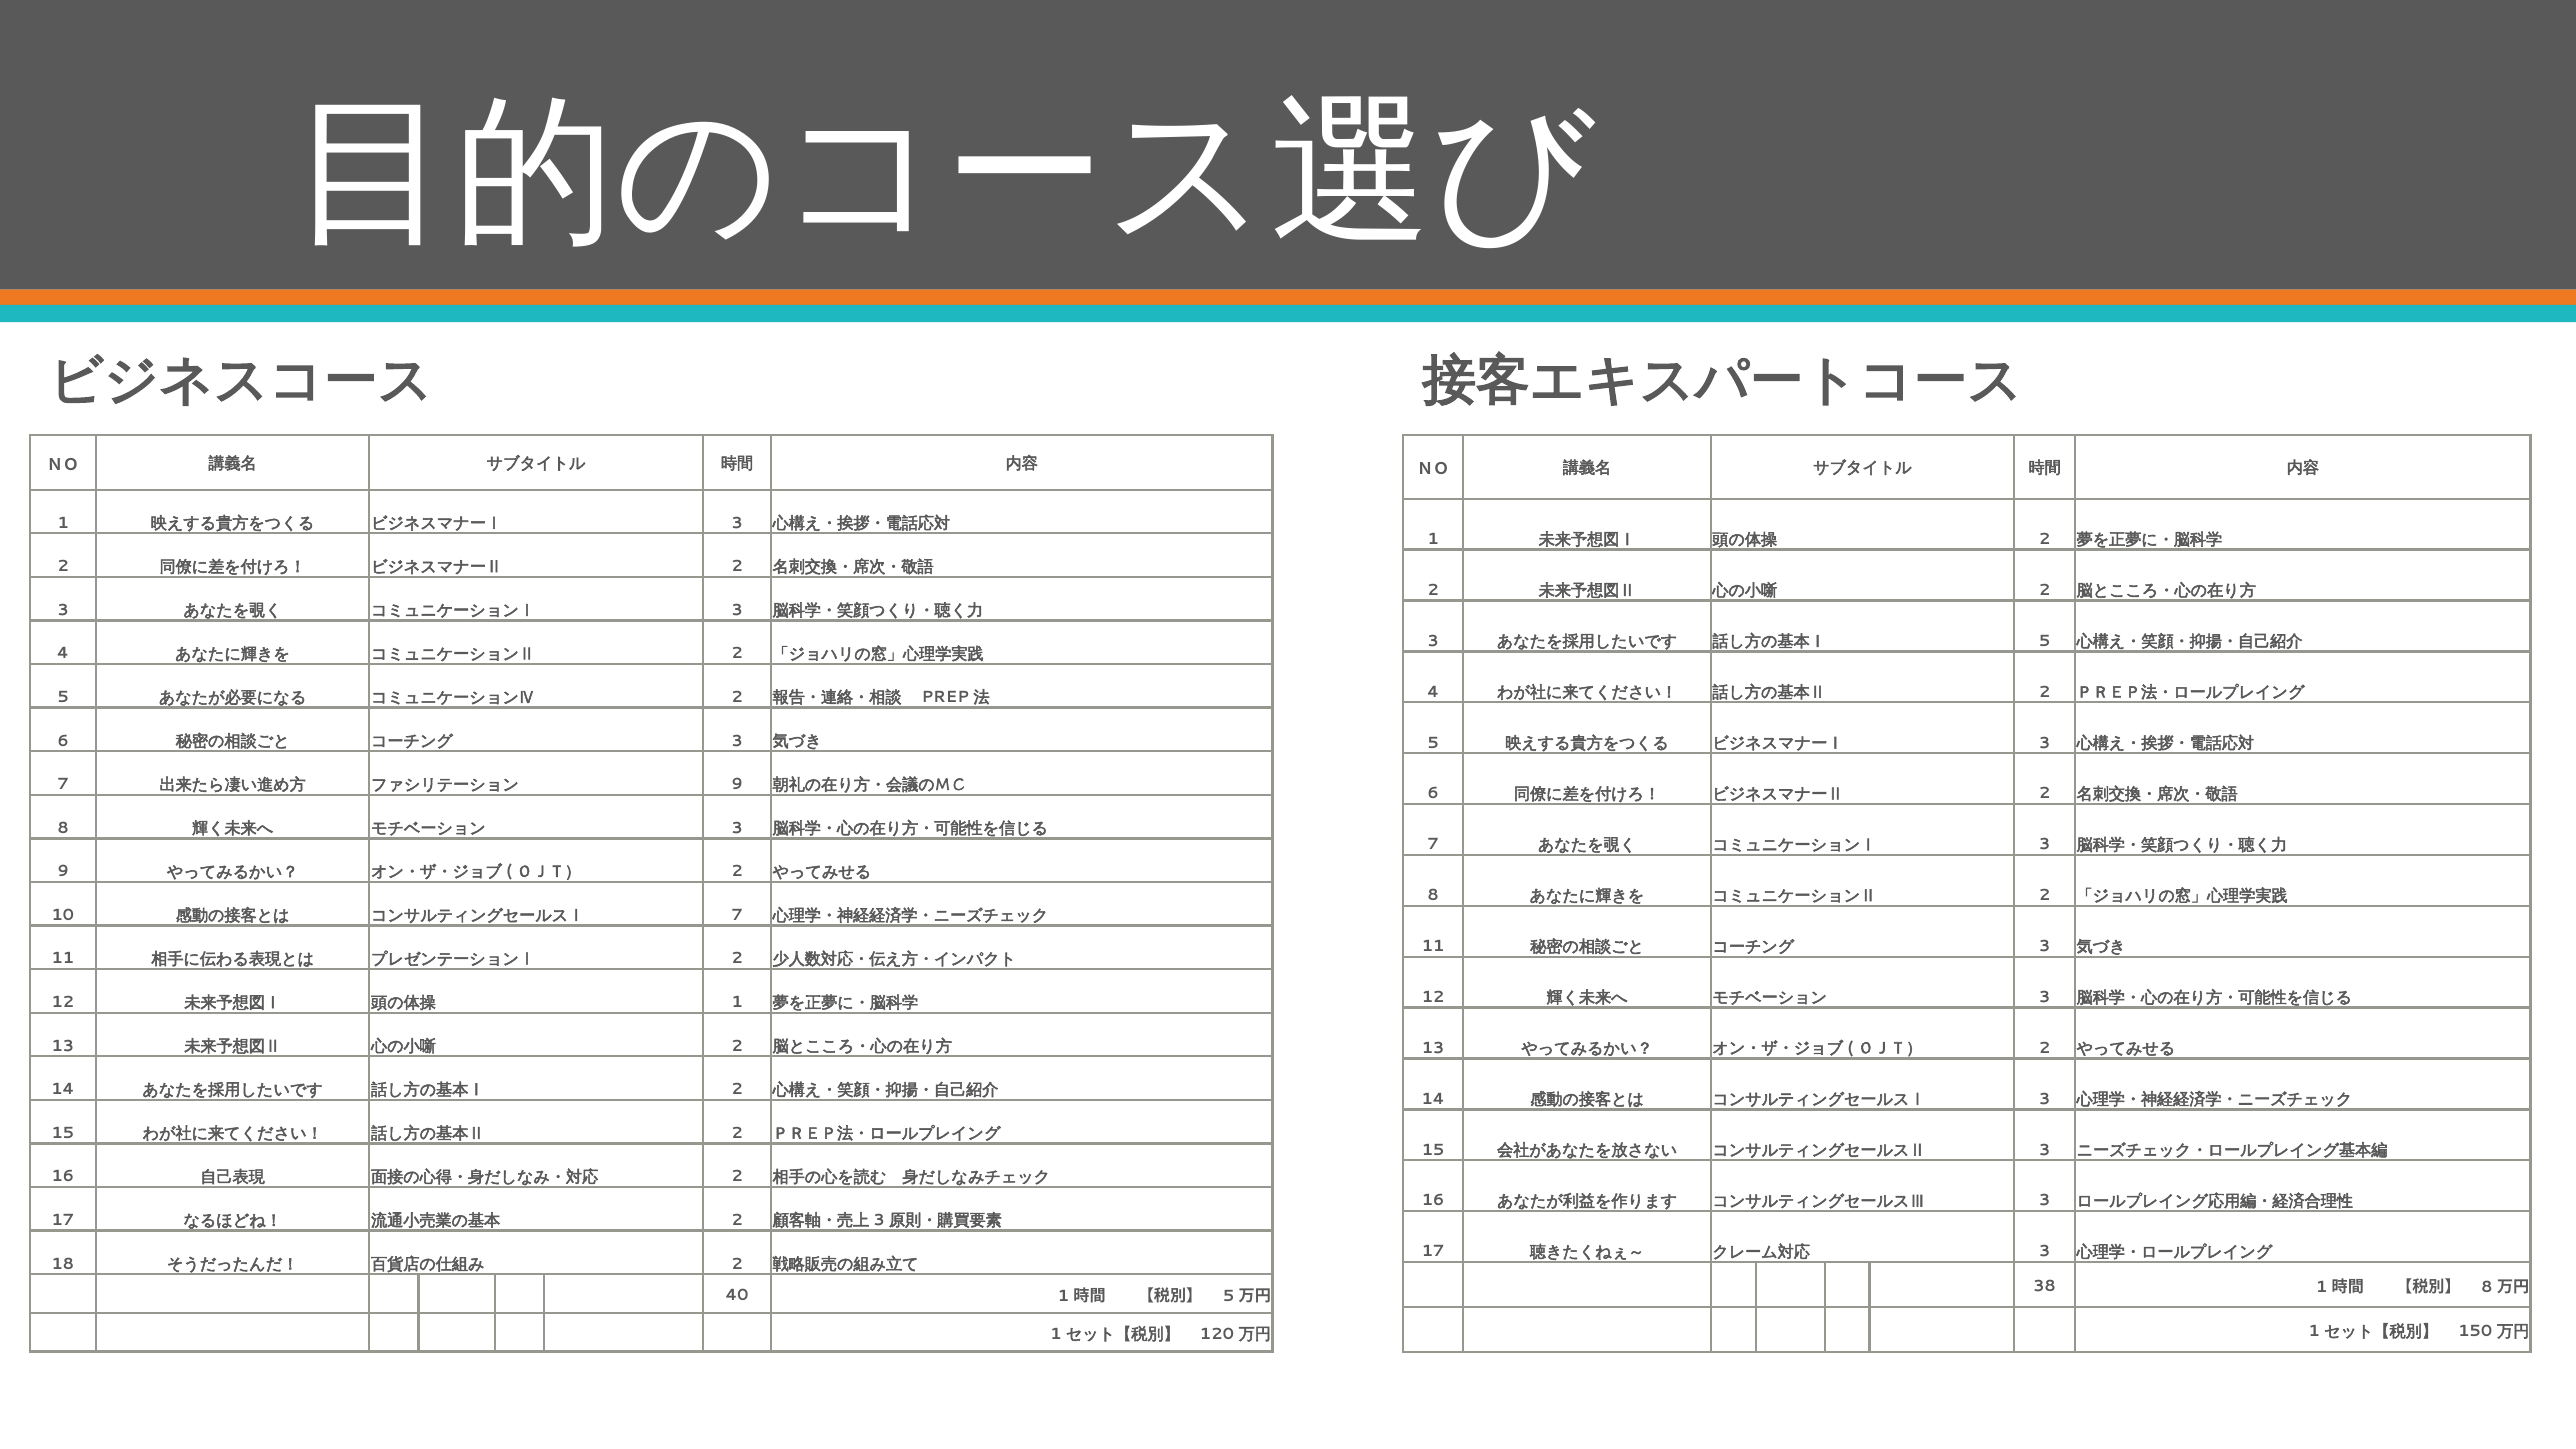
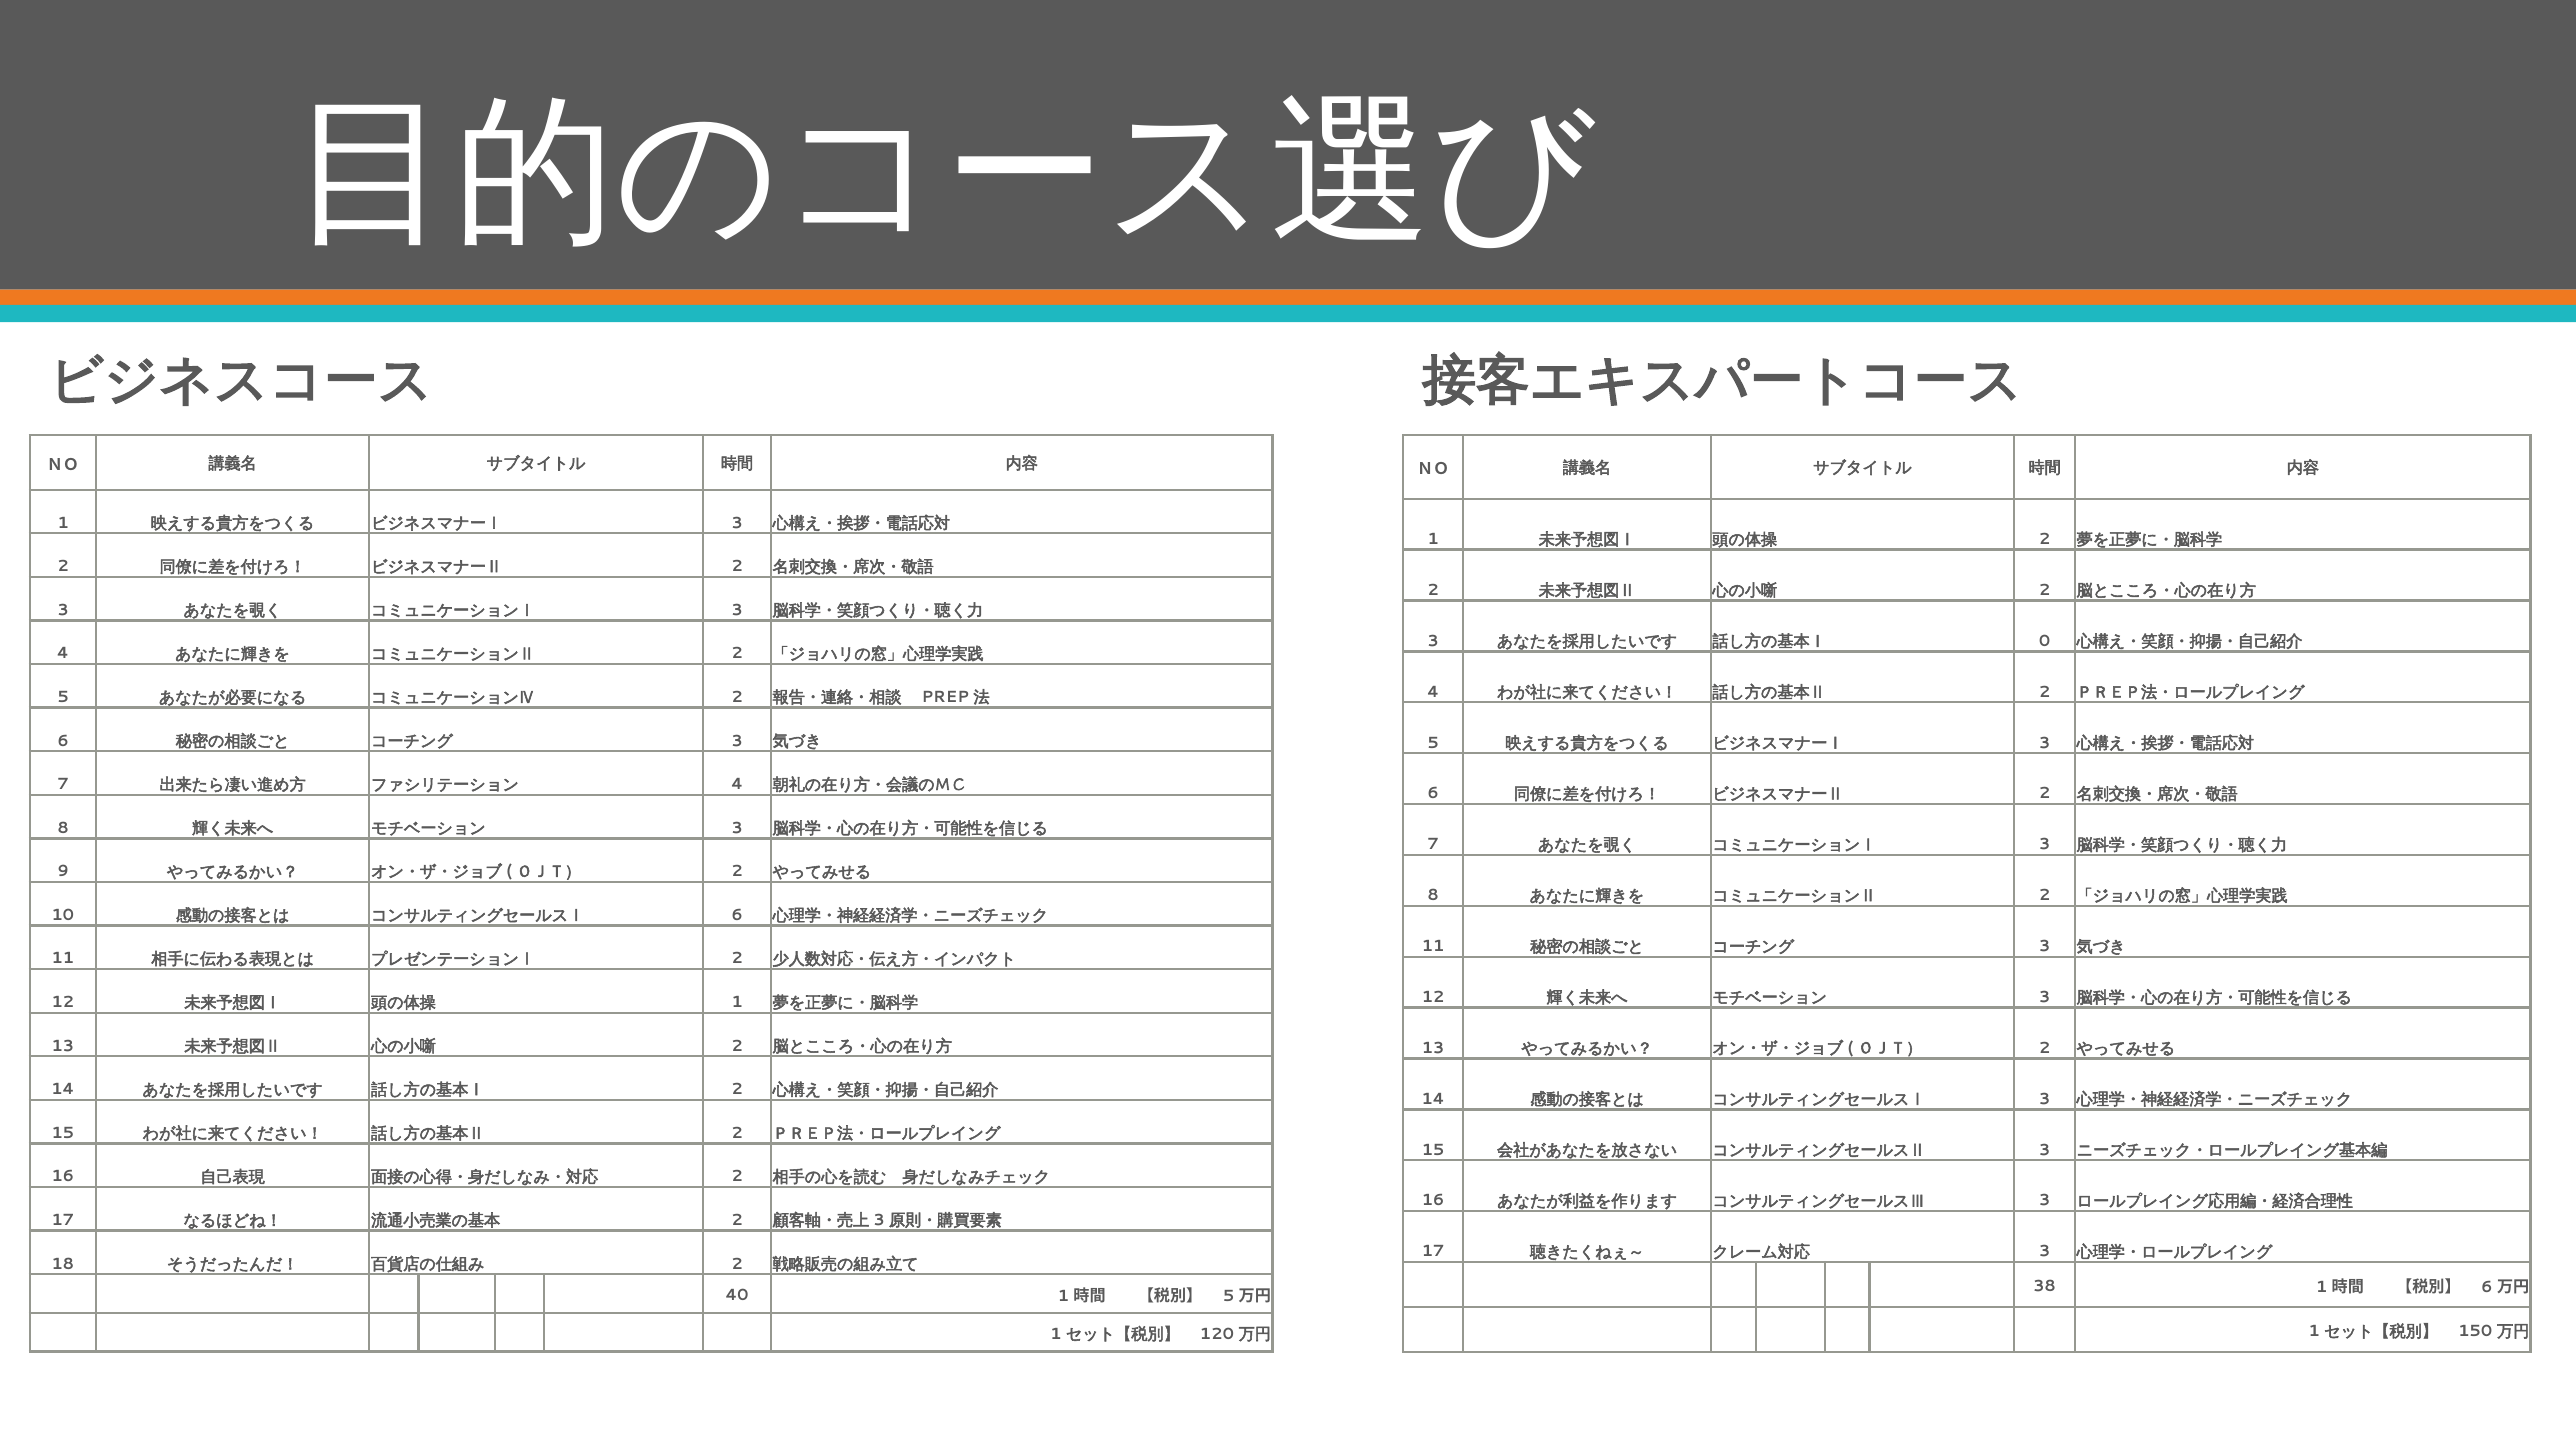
5: 5 -> 0 (2045, 641)
9: 9 -> 4 (737, 784)
7: 7 -> 6 (737, 915)
8: 8 -> 6 (2487, 1287)
